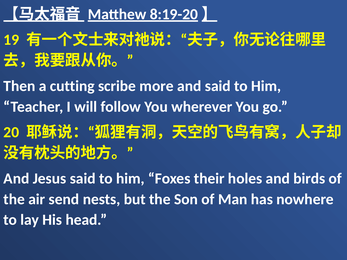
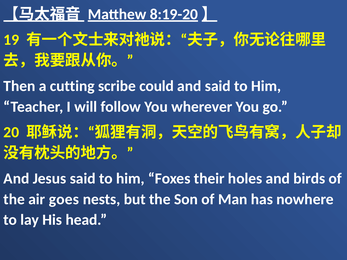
more: more -> could (157, 86)
send: send -> goes (64, 199)
